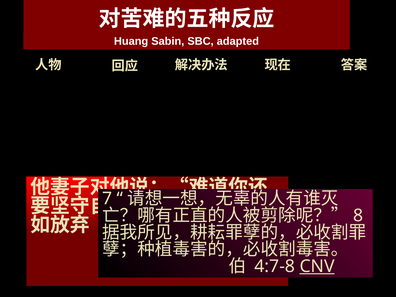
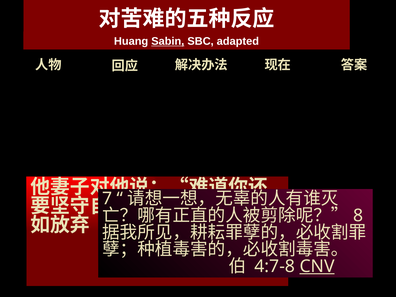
Sabin underline: none -> present (168, 41)
